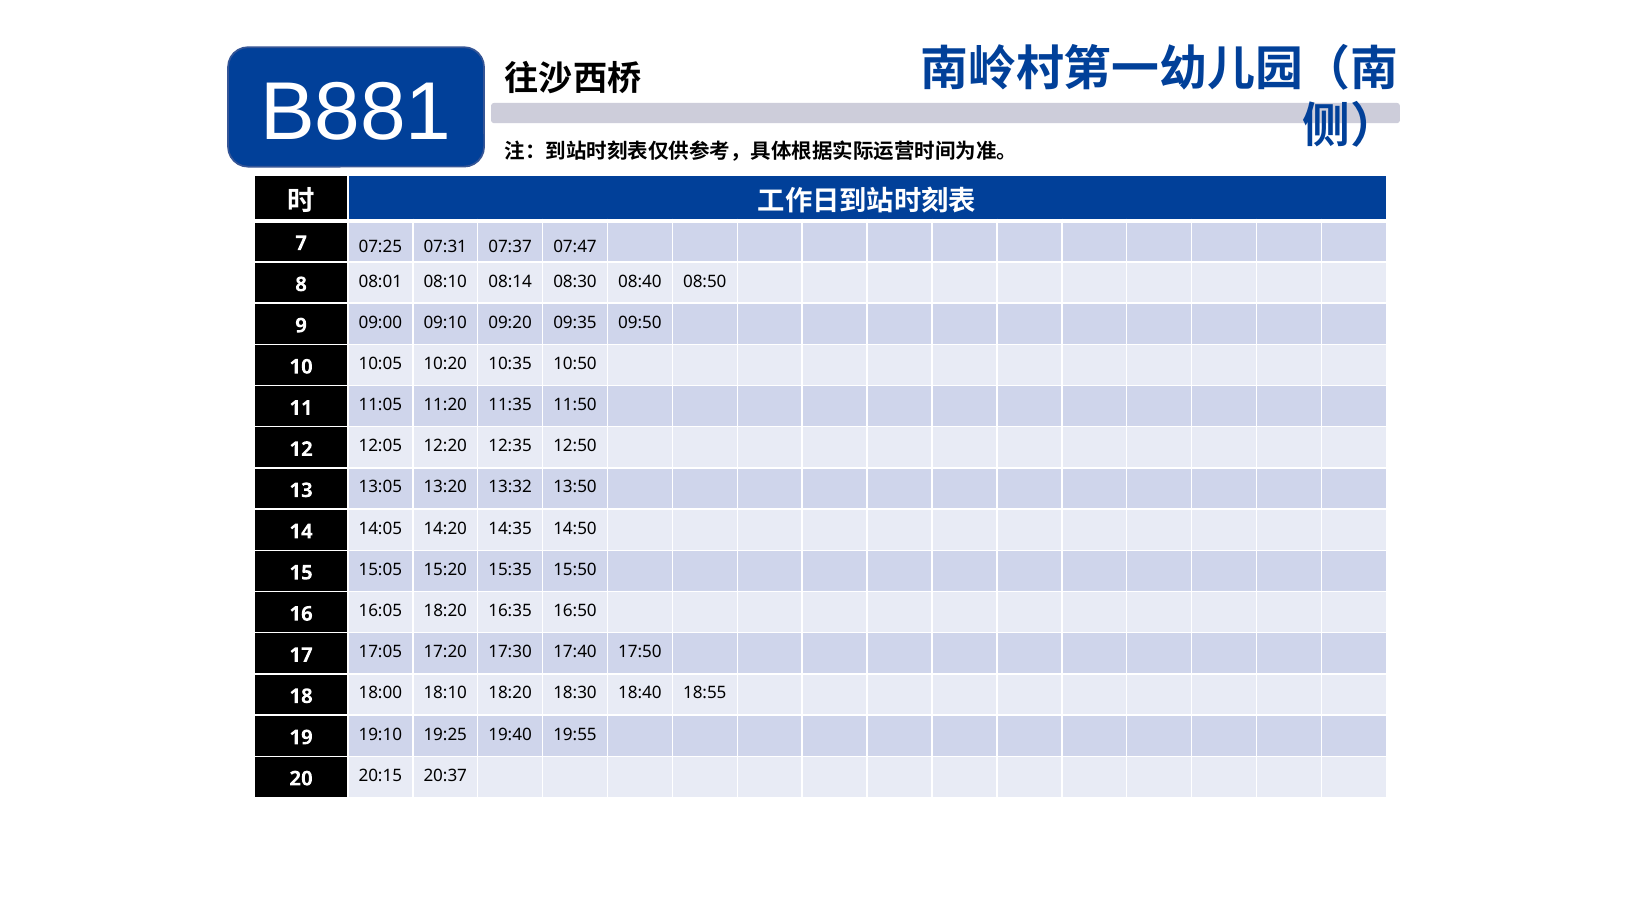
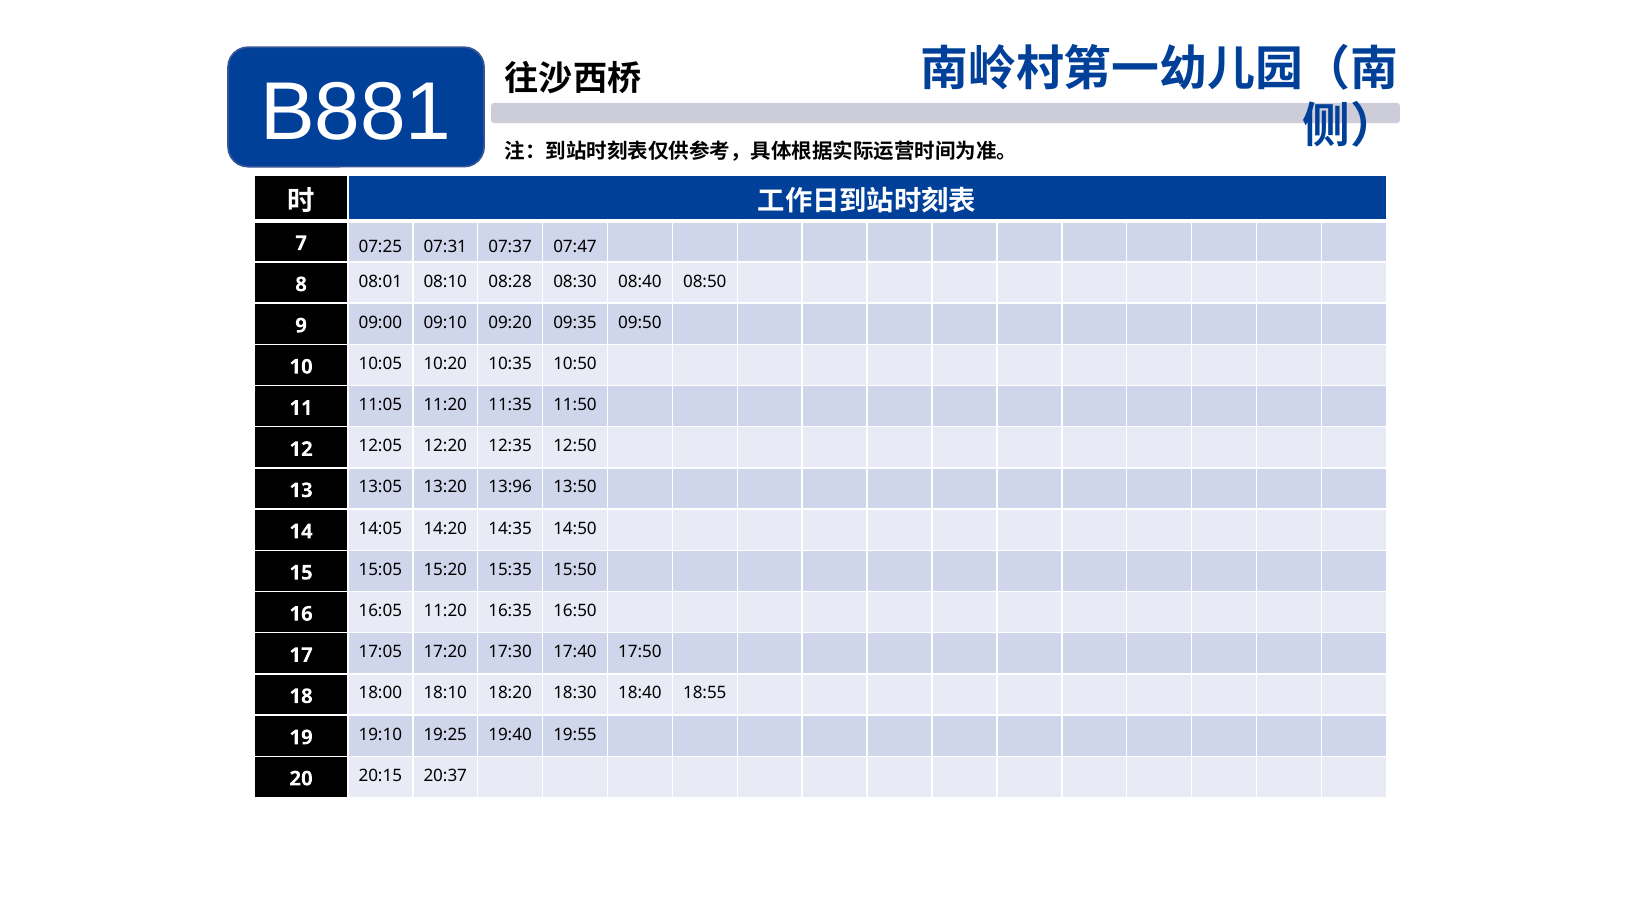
08:14: 08:14 -> 08:28 (510, 281)
13:32: 13:32 -> 13:96 (510, 487)
16:05 18:20: 18:20 -> 11:20 (445, 611)
